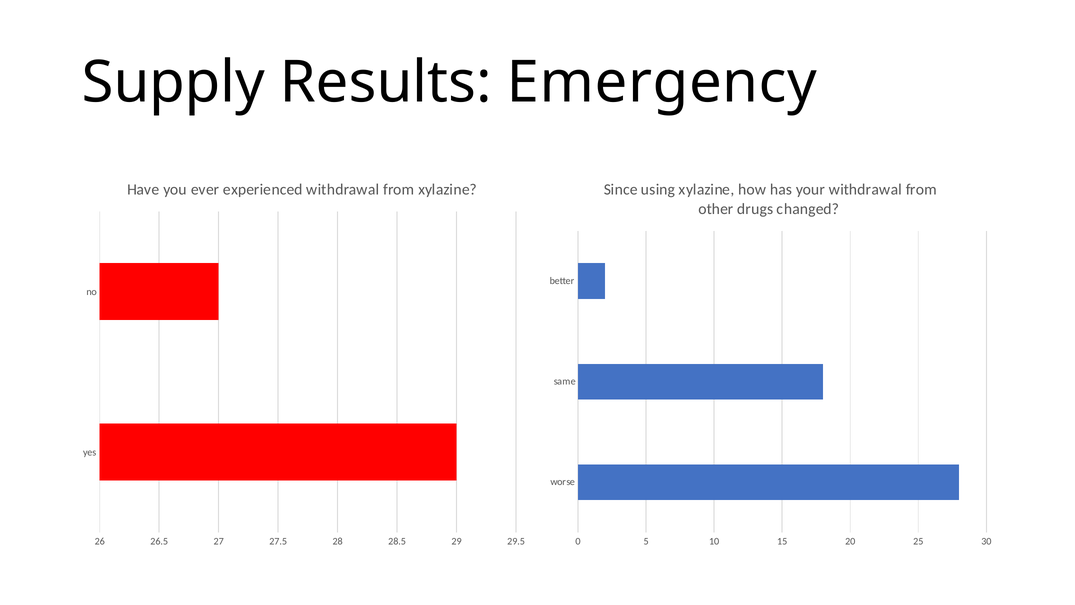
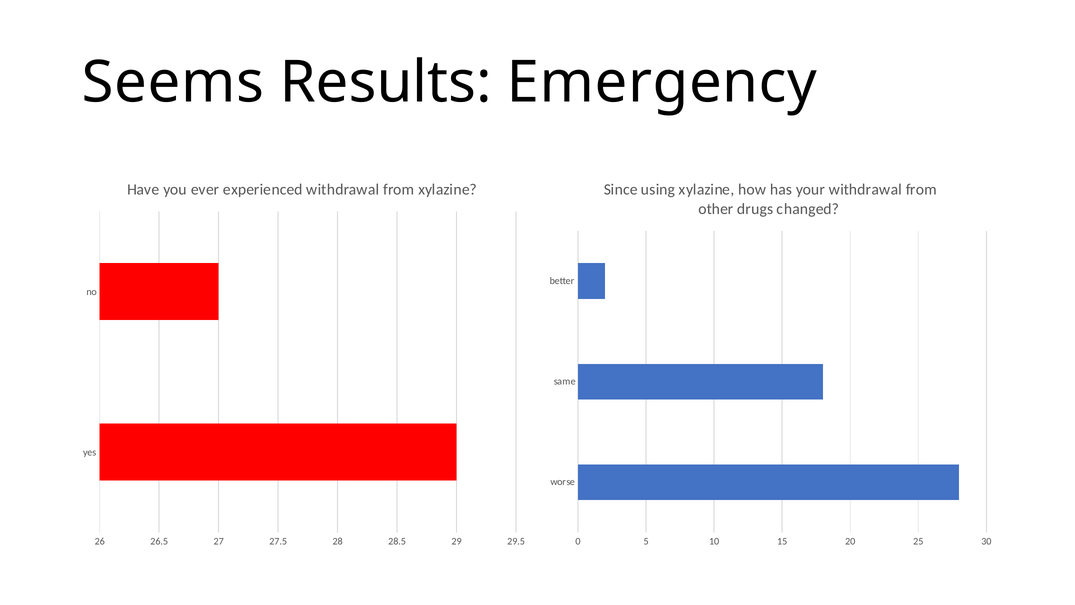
Supply: Supply -> Seems (173, 82)
